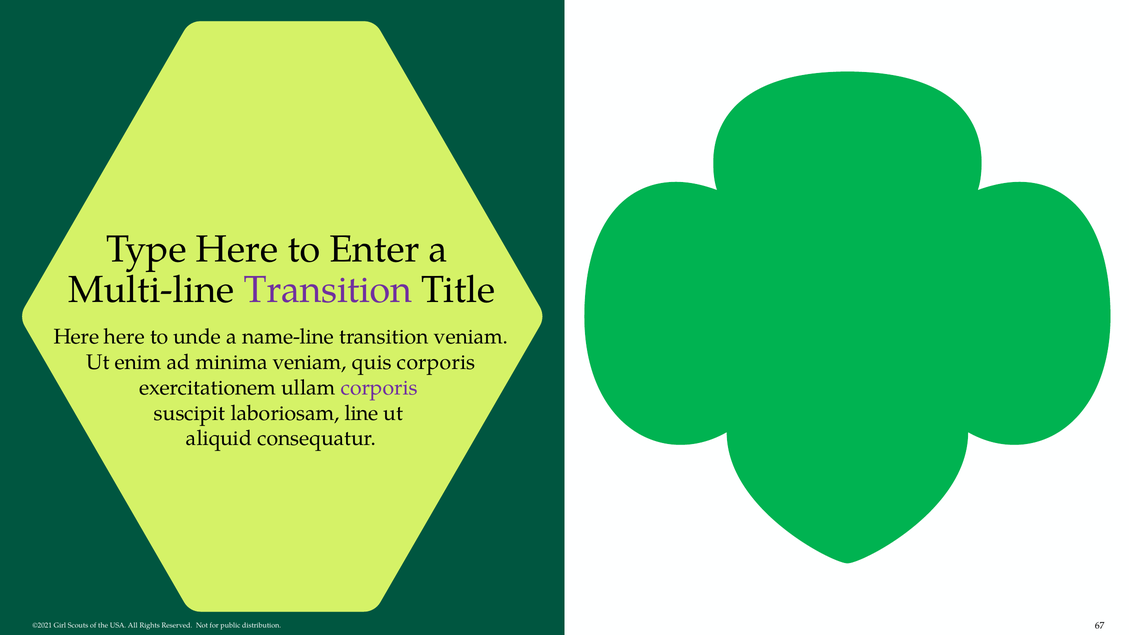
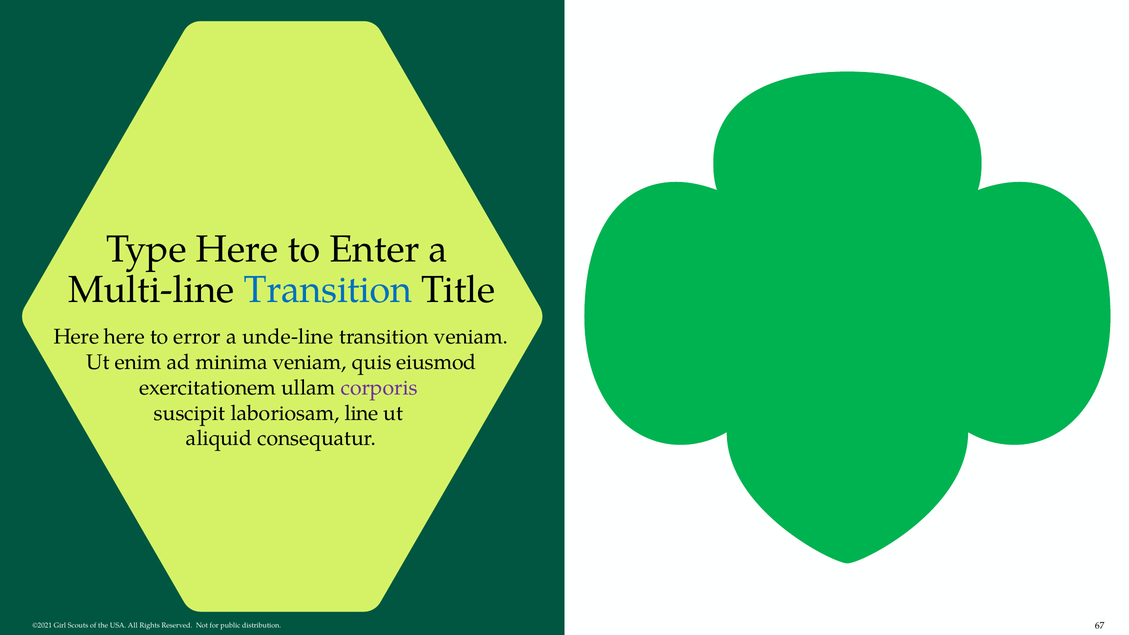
Transition colour: purple -> blue (328, 290)
unde: unde -> error (197, 337)
name-line: name-line -> unde-line (288, 337)
quis corporis: corporis -> eiusmod (436, 362)
